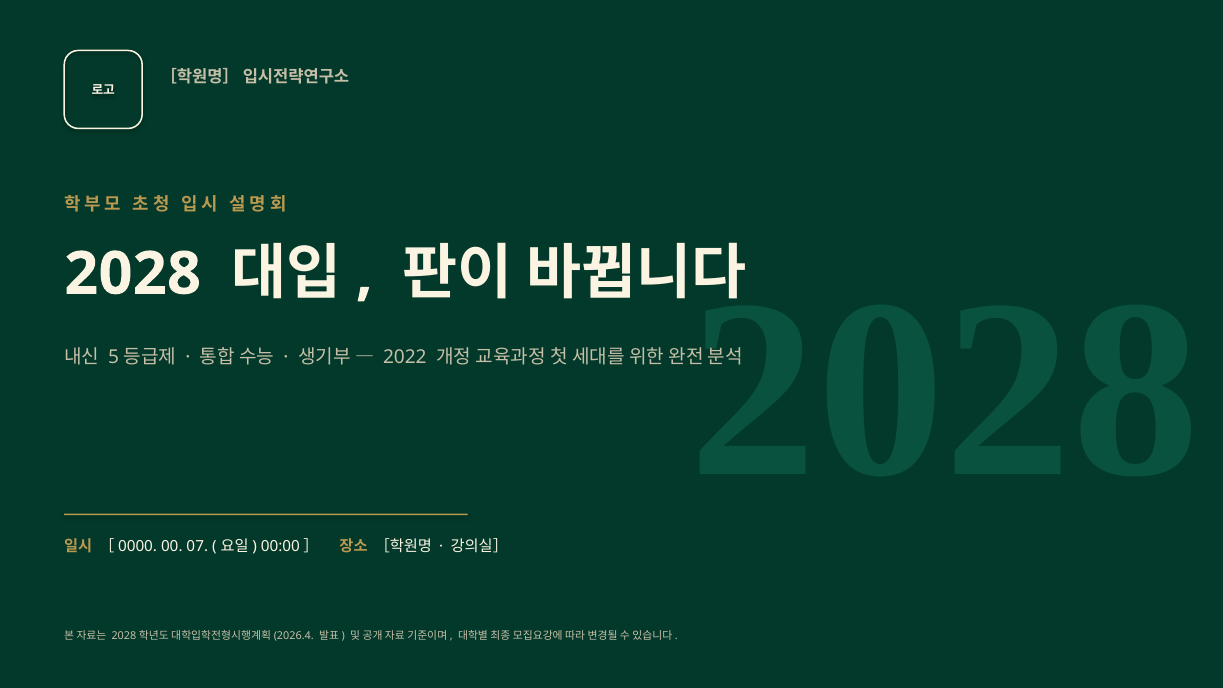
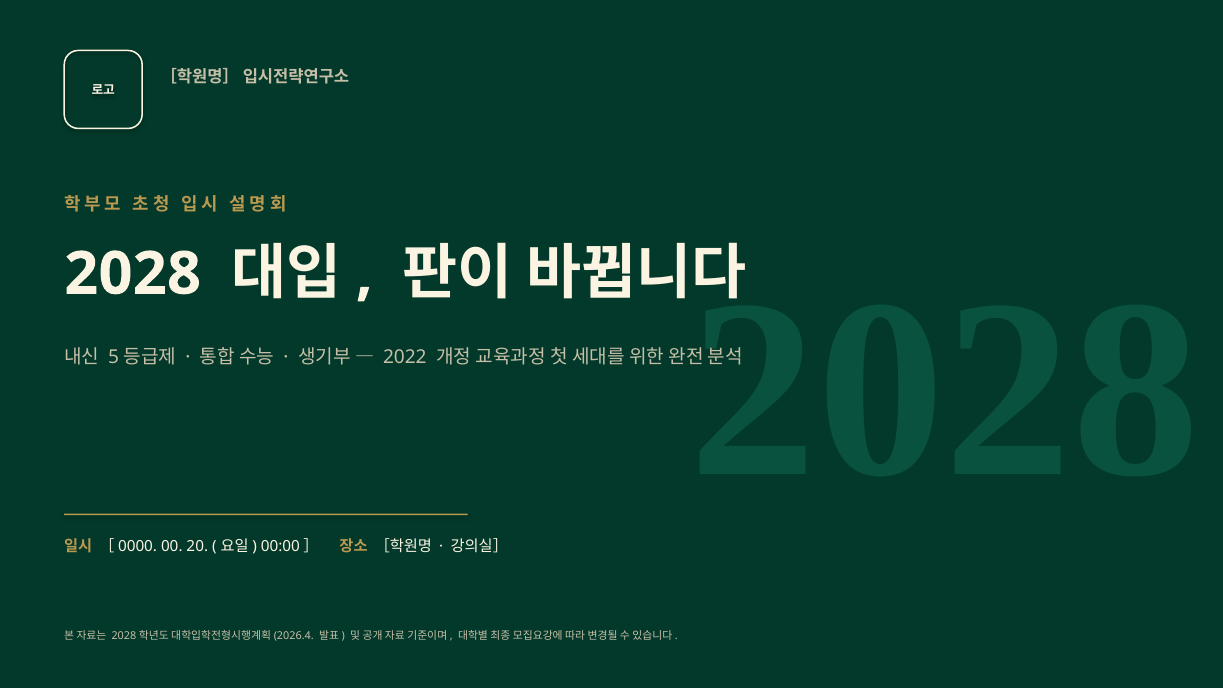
07: 07 -> 20 (197, 547)
